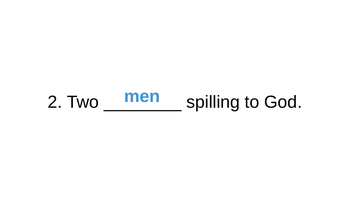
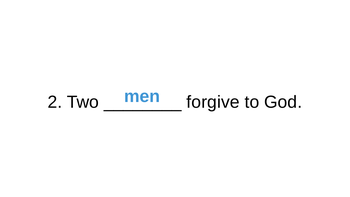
spilling: spilling -> forgive (213, 102)
